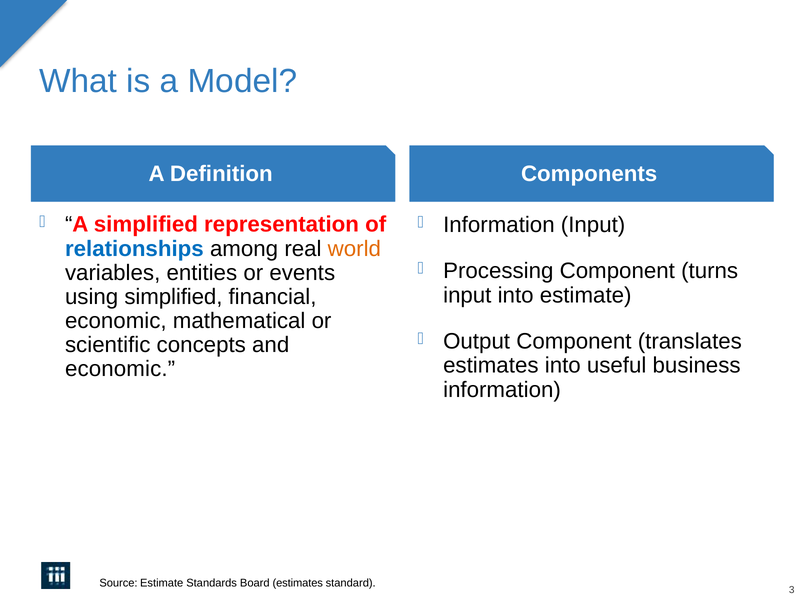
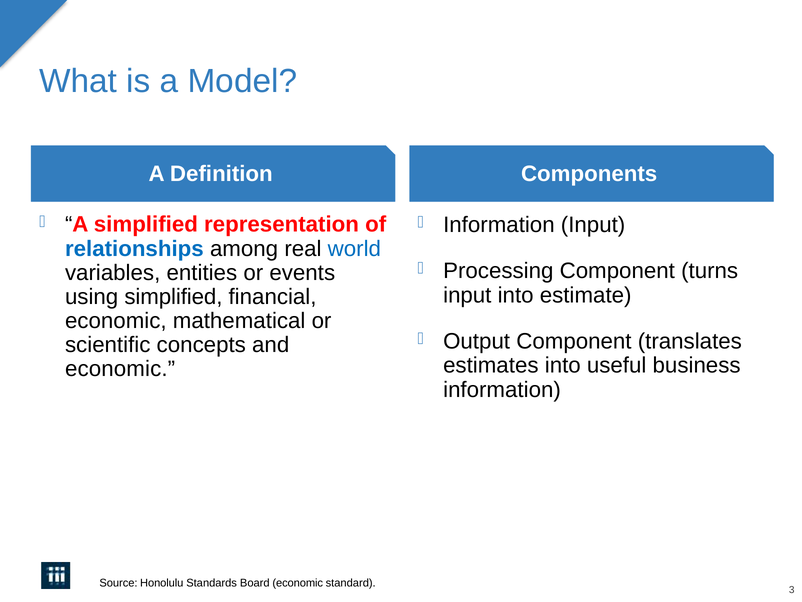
world colour: orange -> blue (354, 248)
Source Estimate: Estimate -> Honolulu (162, 582)
Board estimates: estimates -> economic (298, 582)
